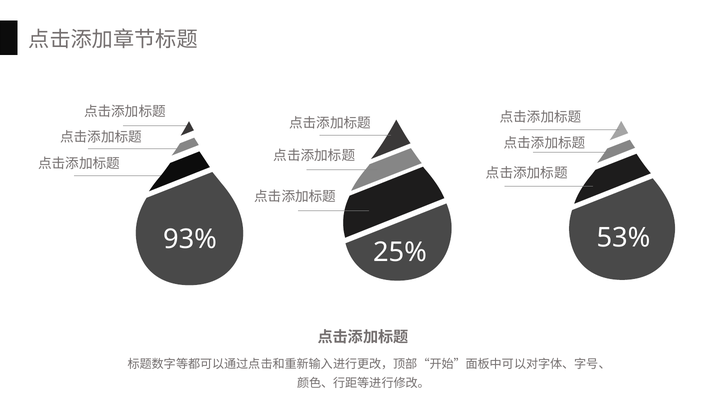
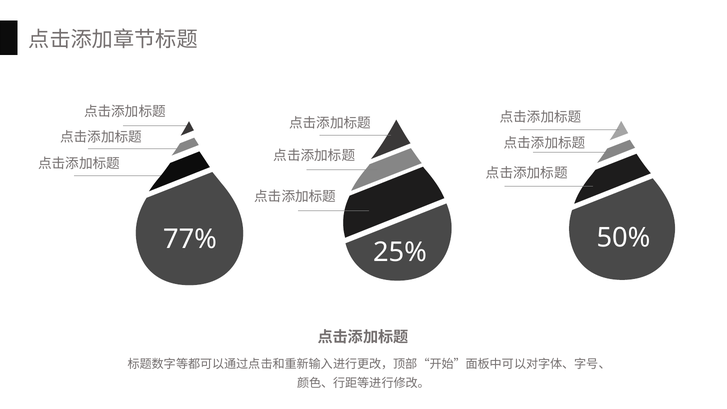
53%: 53% -> 50% (623, 238)
93%: 93% -> 77% (190, 239)
